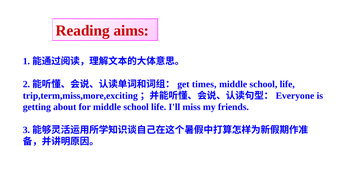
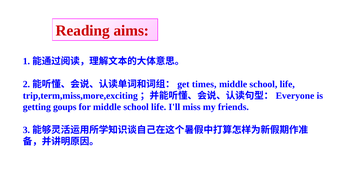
about: about -> goups (65, 107)
